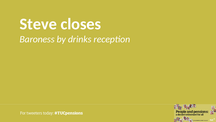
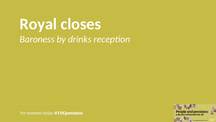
Steve: Steve -> Royal (38, 24)
